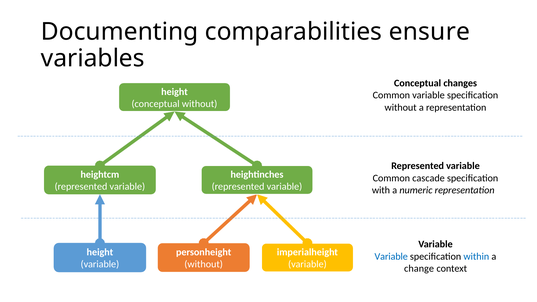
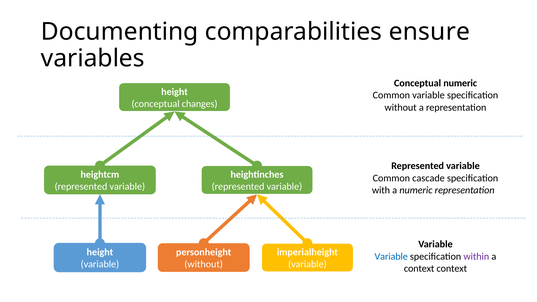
Conceptual changes: changes -> numeric (460, 83)
conceptual without: without -> changes (200, 104)
within colour: blue -> purple (476, 256)
change: change -> context (419, 268)
